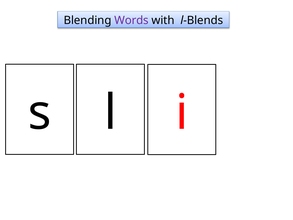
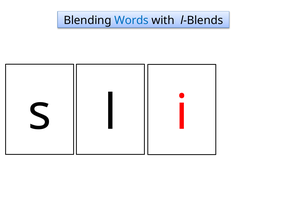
Words colour: purple -> blue (132, 20)
